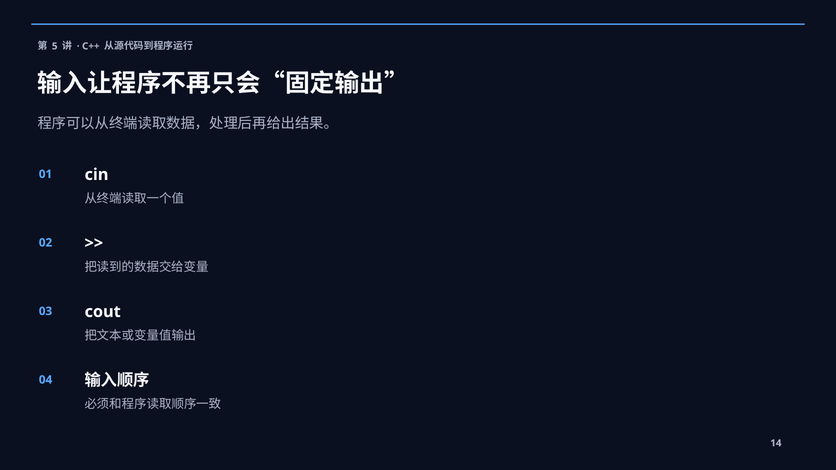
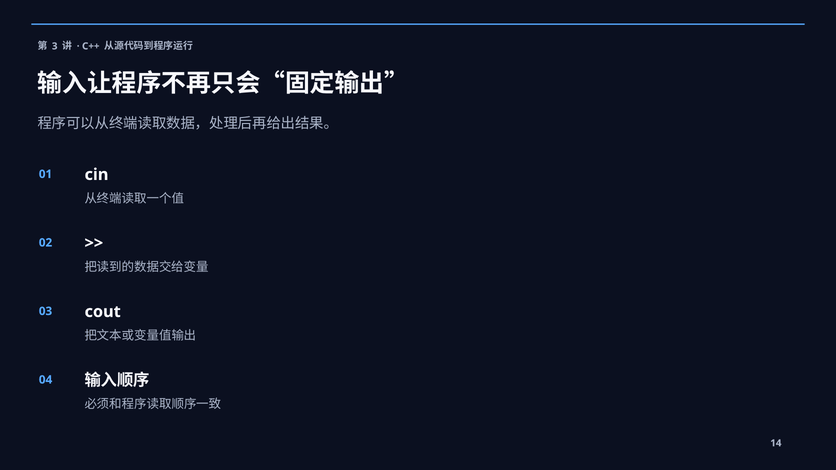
5: 5 -> 3 (55, 46)
